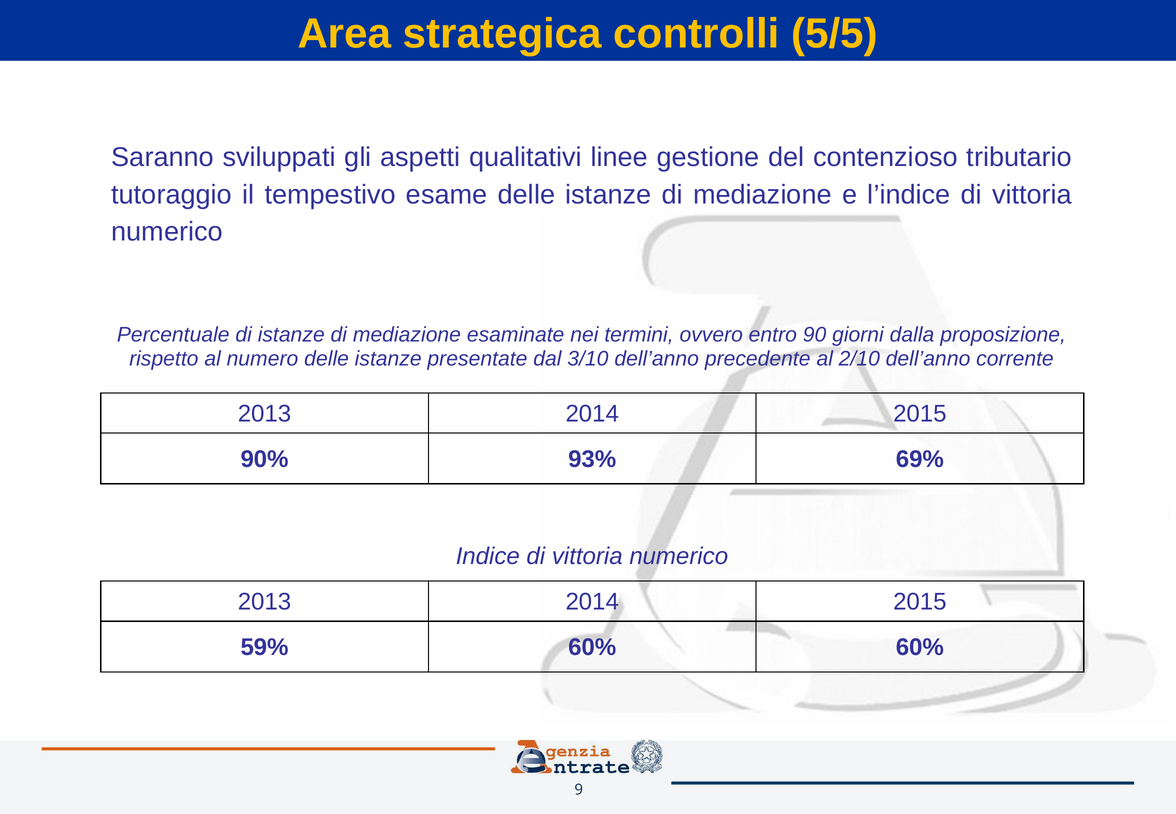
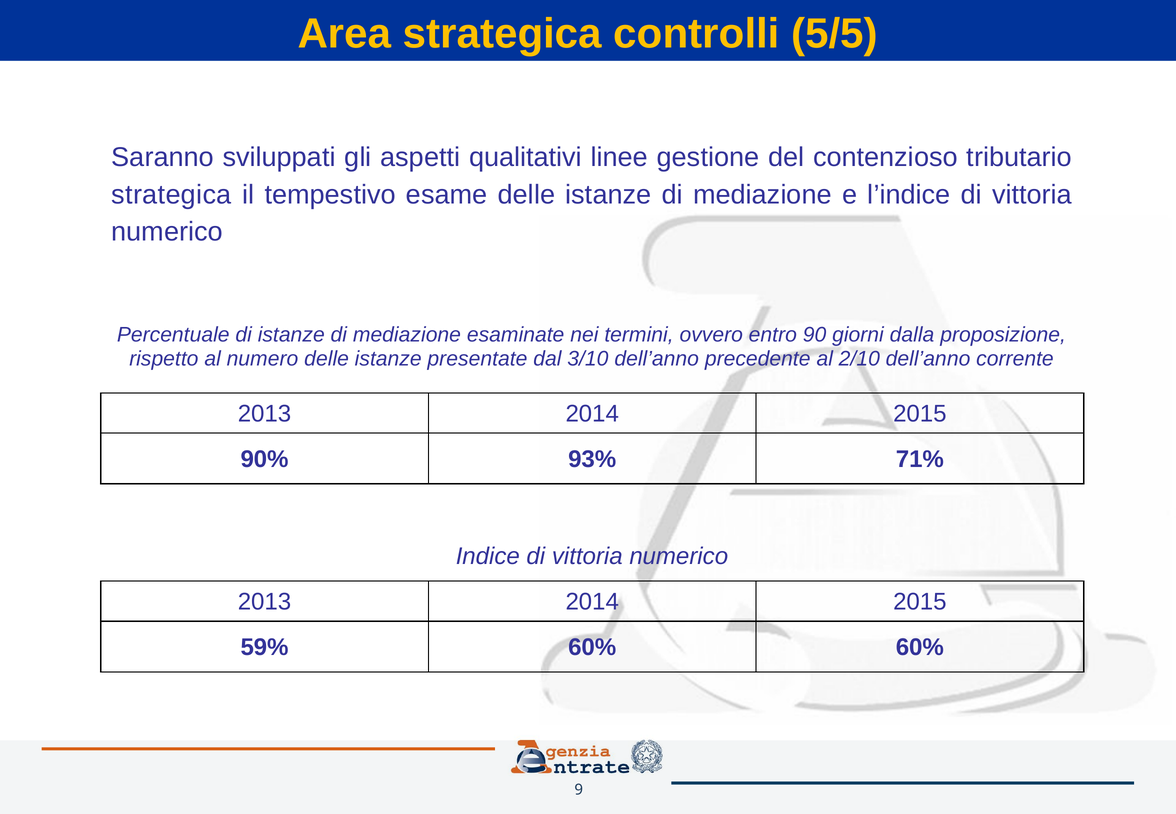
tutoraggio: tutoraggio -> strategica (172, 195)
69%: 69% -> 71% (920, 459)
